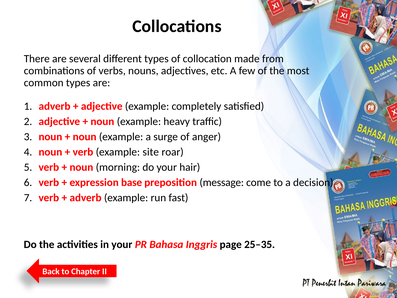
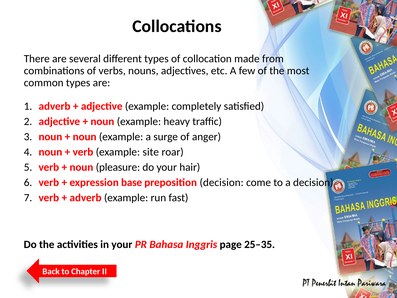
morning: morning -> pleasure (118, 167)
preposition message: message -> decision (222, 182)
